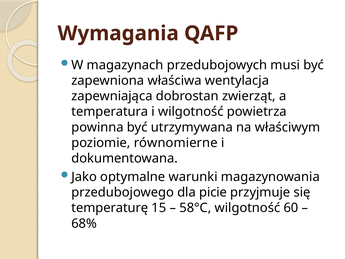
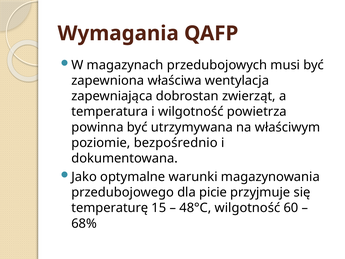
równomierne: równomierne -> bezpośrednio (176, 143)
58°C: 58°C -> 48°C (195, 208)
